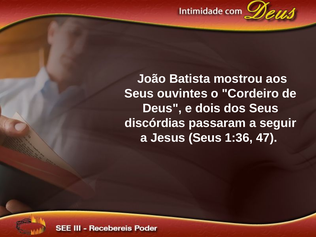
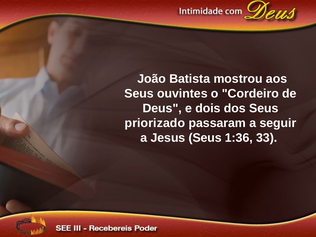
discórdias: discórdias -> priorizado (155, 123)
47: 47 -> 33 (267, 138)
